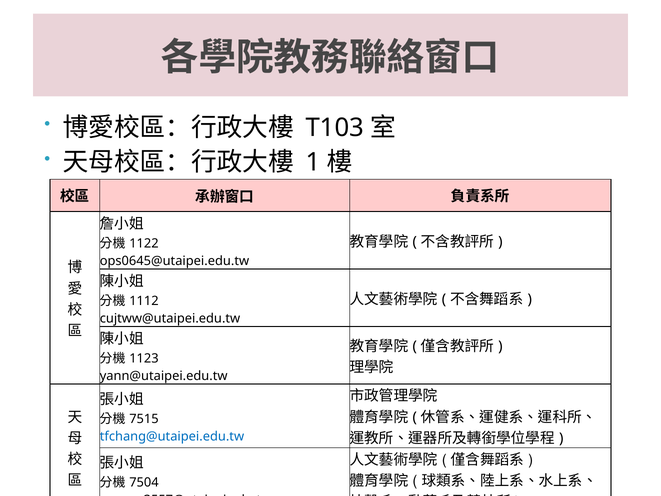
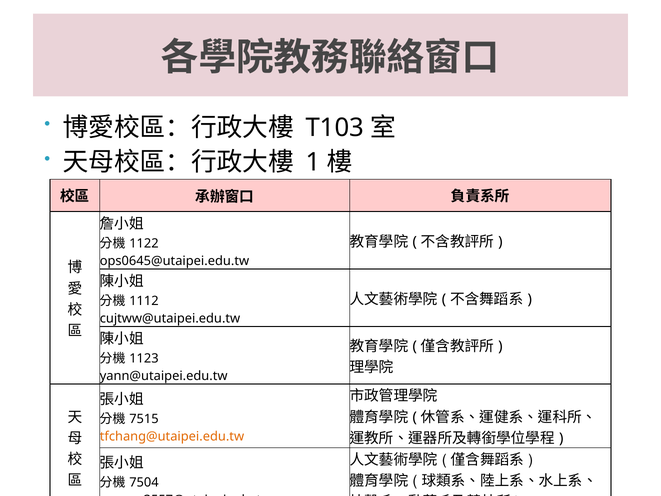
tfchang@utaipei.edu.tw colour: blue -> orange (172, 436)
